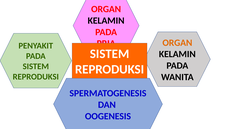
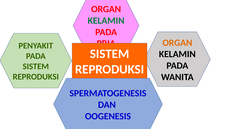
KELAMIN colour: black -> green (106, 21)
